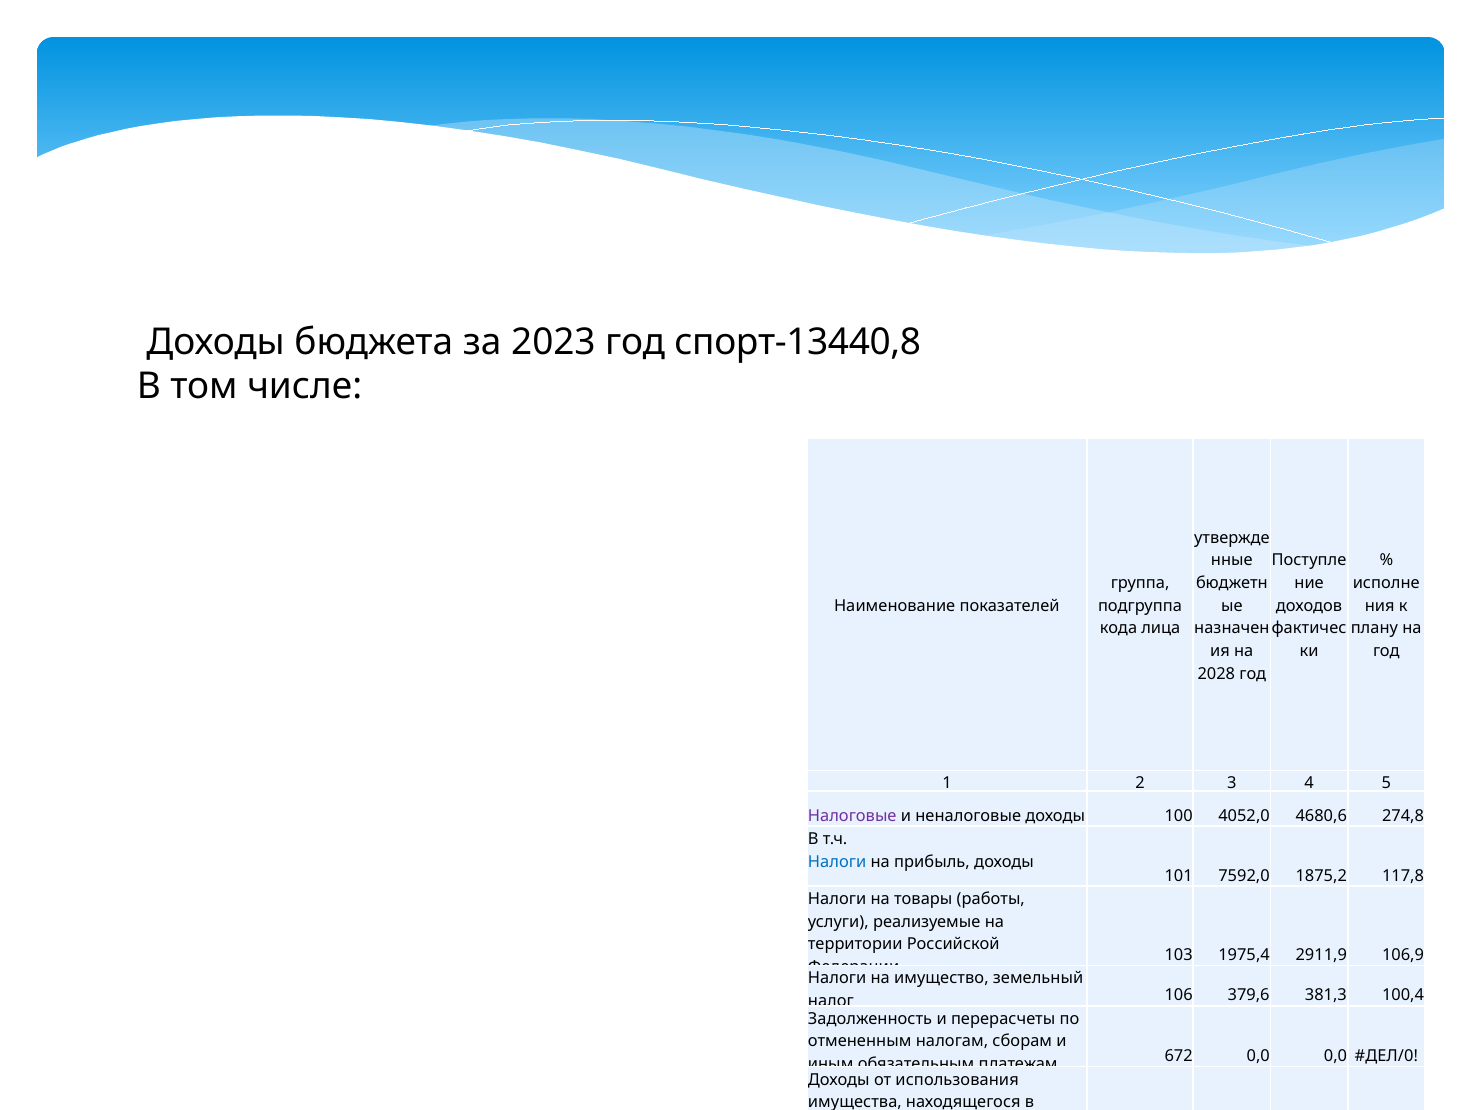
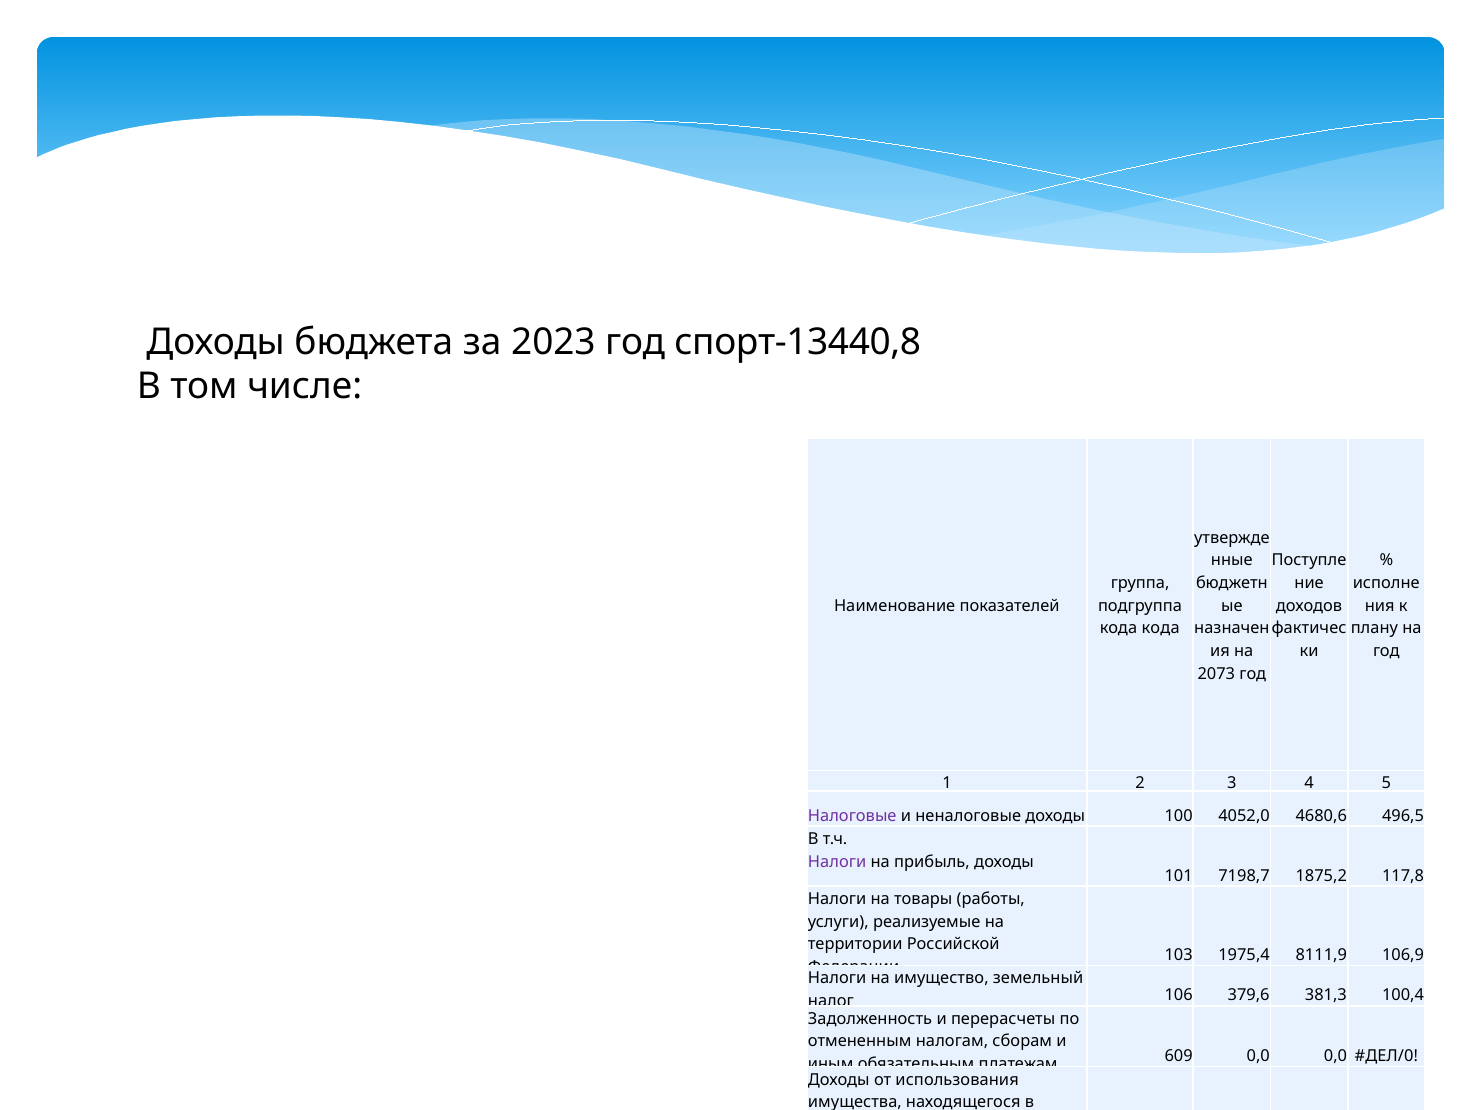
кода лица: лица -> кода (1161, 629)
2028: 2028 -> 2073 (1216, 674)
274,8: 274,8 -> 496,5 (1403, 816)
Налоги colour: blue -> purple (837, 862)
7592,0: 7592,0 -> 7198,7 (1244, 876)
2911,9: 2911,9 -> 8111,9 (1321, 955)
672: 672 -> 609 (1179, 1056)
